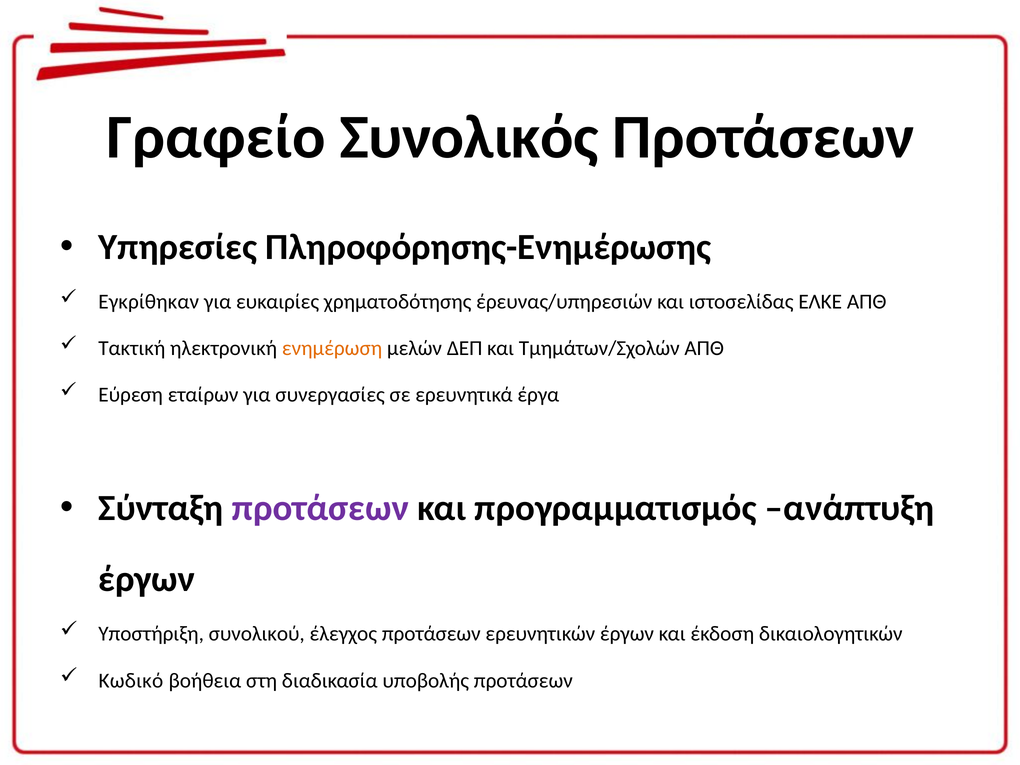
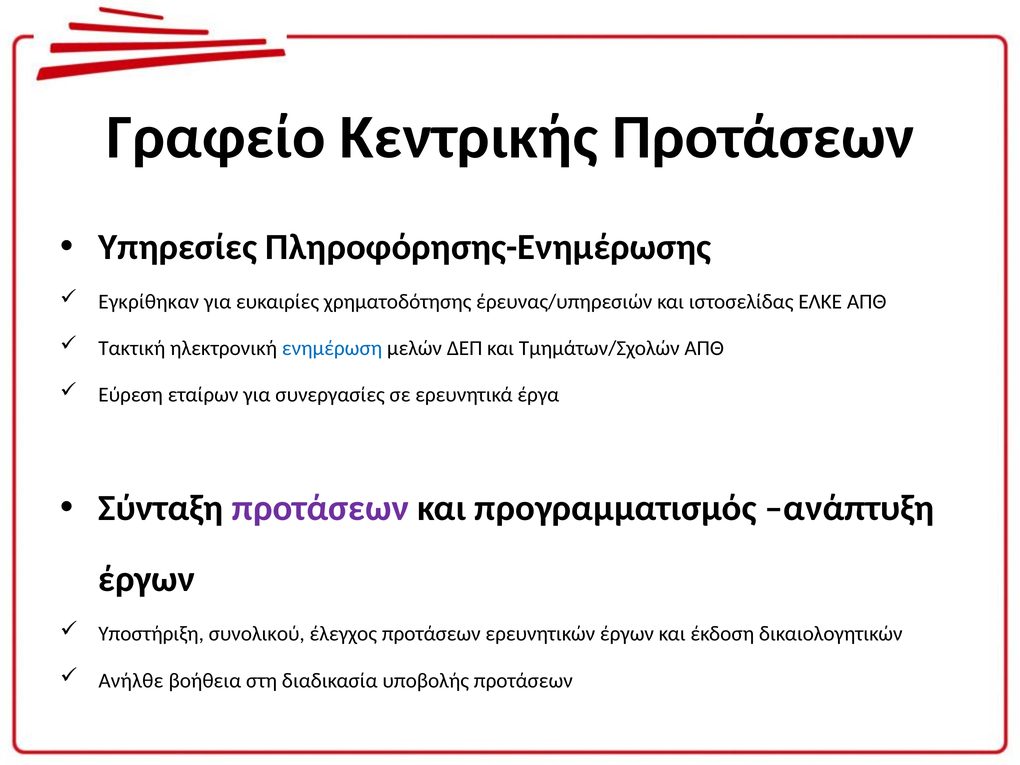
Συνολικός: Συνολικός -> Κεντρικής (469, 137)
ενημέρωση colour: orange -> blue (332, 348)
Κωδικό: Κωδικό -> Ανήλθε (131, 681)
